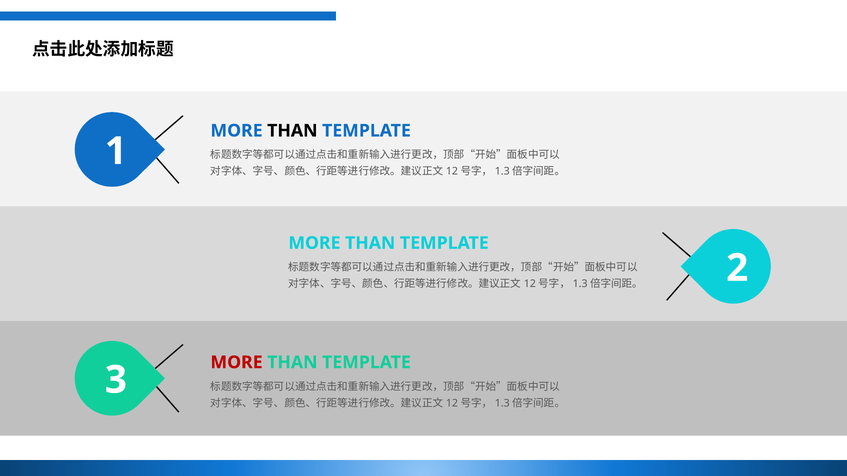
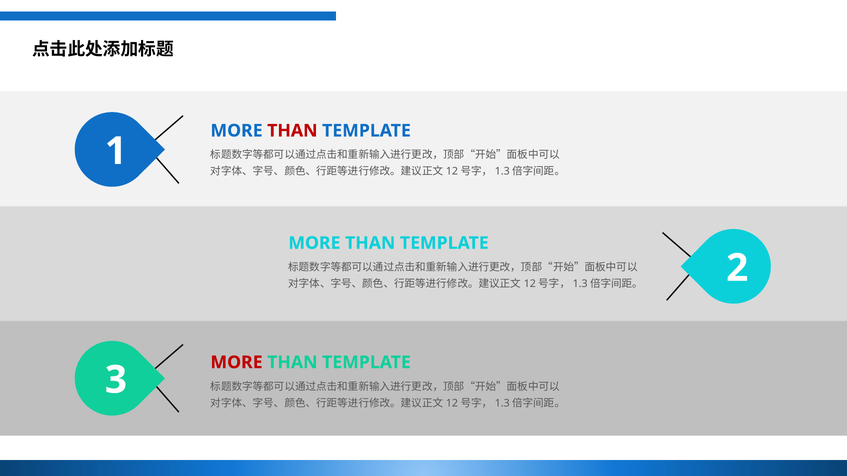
THAN colour: black -> red (292, 131)
